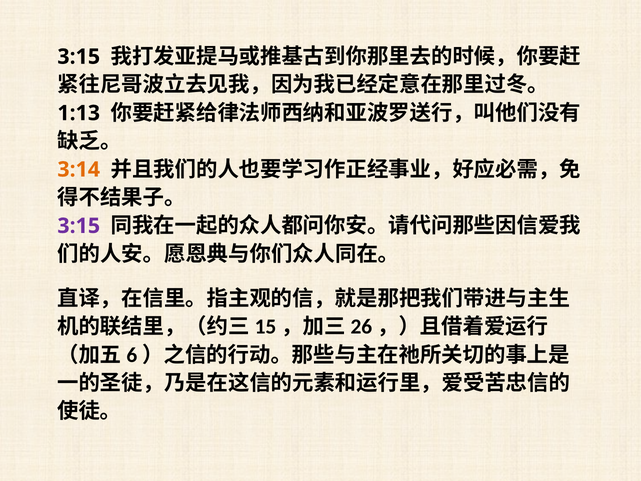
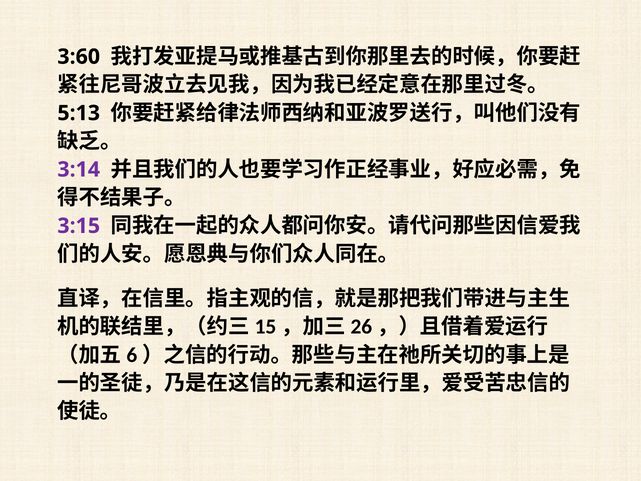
3:15: 3:15 -> 3:60 (79, 57)
1:13: 1:13 -> 5:13 (79, 113)
3:14 colour: orange -> purple (79, 169)
